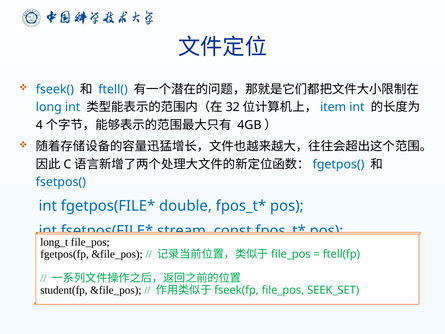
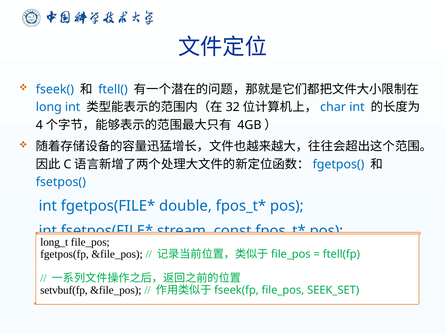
item: item -> char (333, 107)
student(fp: student(fp -> setvbuf(fp (64, 290)
